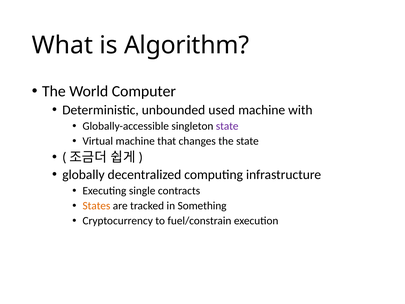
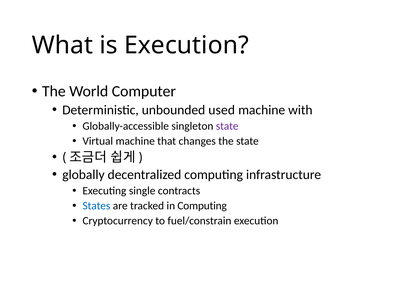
is Algorithm: Algorithm -> Execution (186, 45)
States colour: orange -> blue (96, 206)
in Something: Something -> Computing (202, 206)
